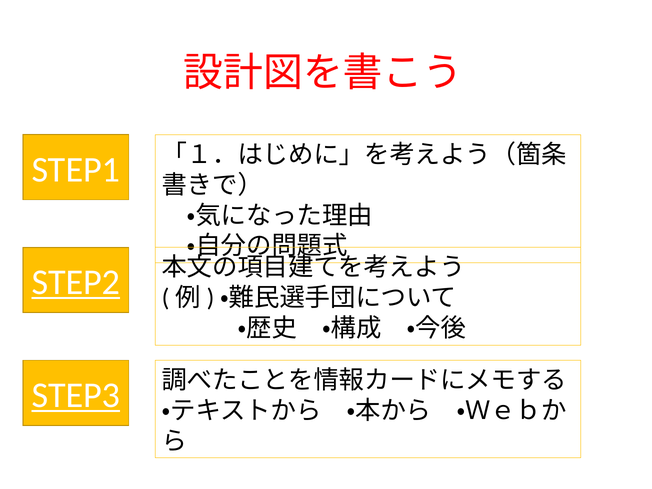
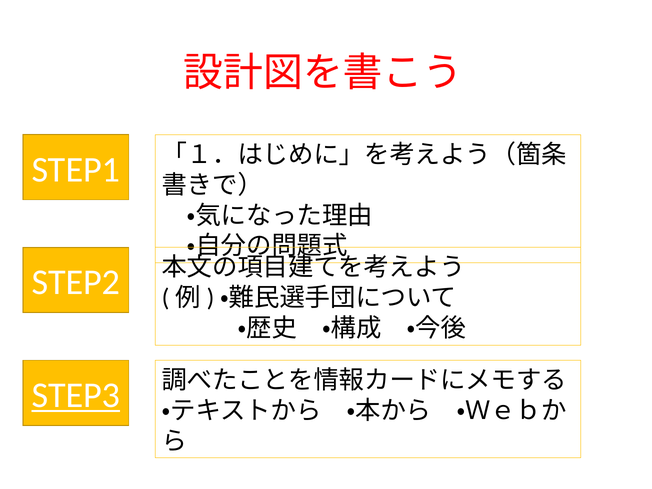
STEP2 underline: present -> none (76, 283)
